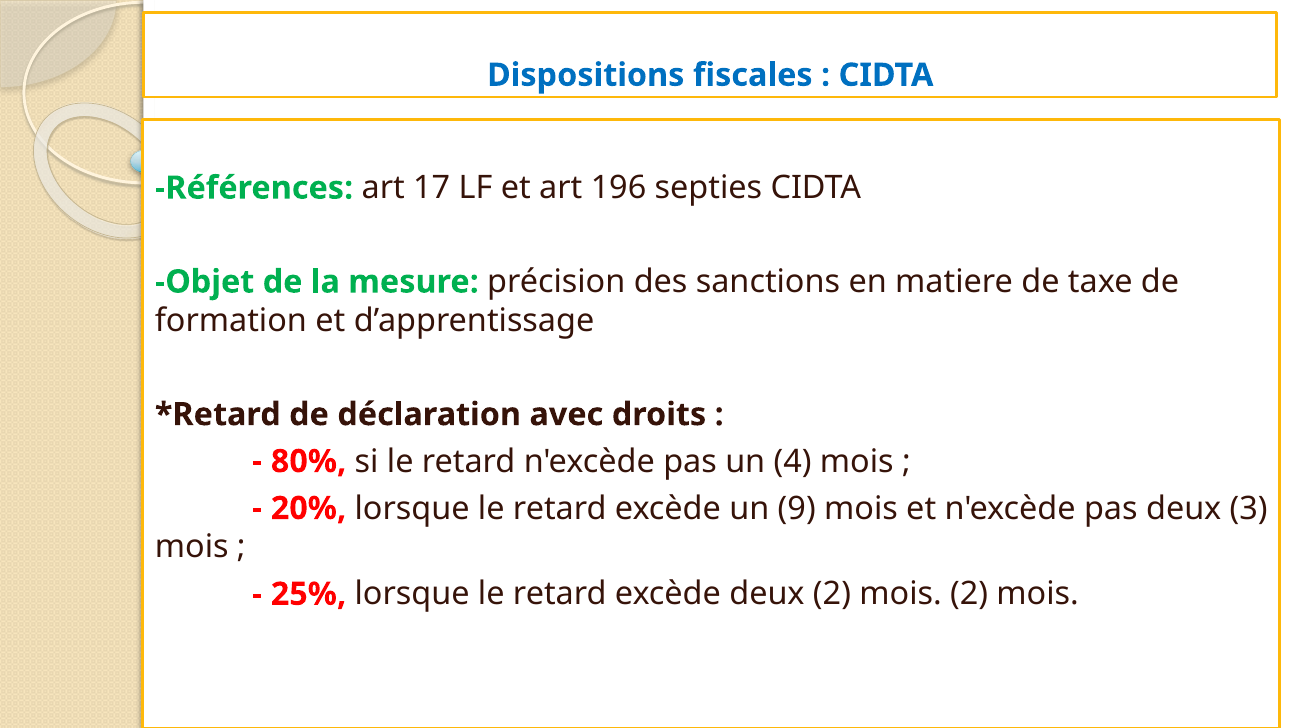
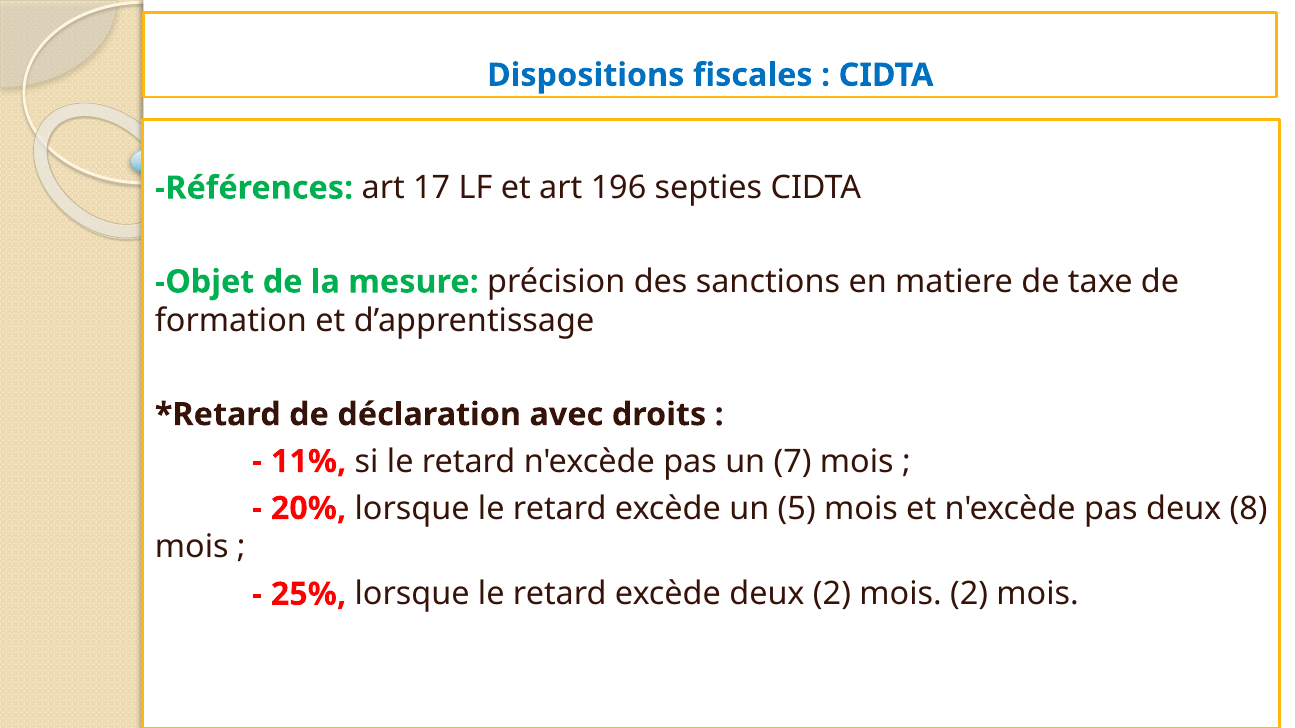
80%: 80% -> 11% (309, 462)
4: 4 -> 7 (793, 462)
9: 9 -> 5 (797, 509)
3: 3 -> 8 (1249, 509)
